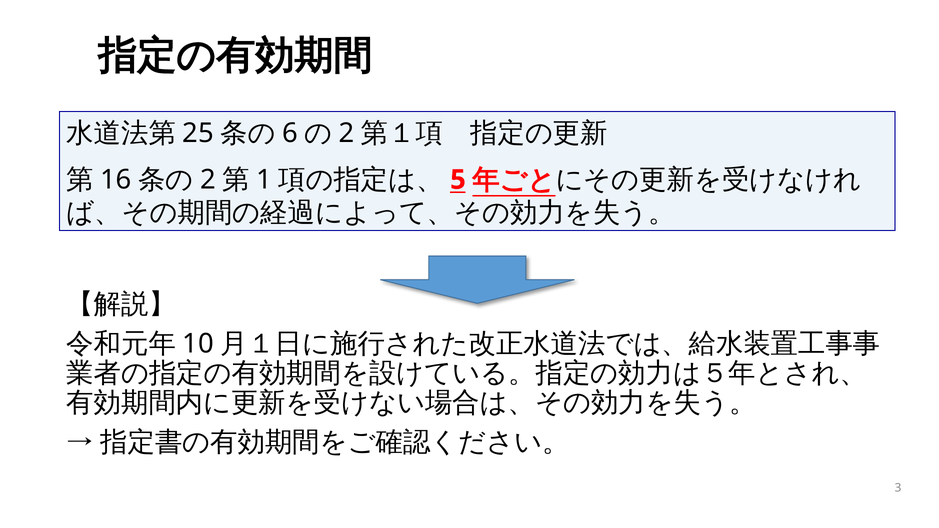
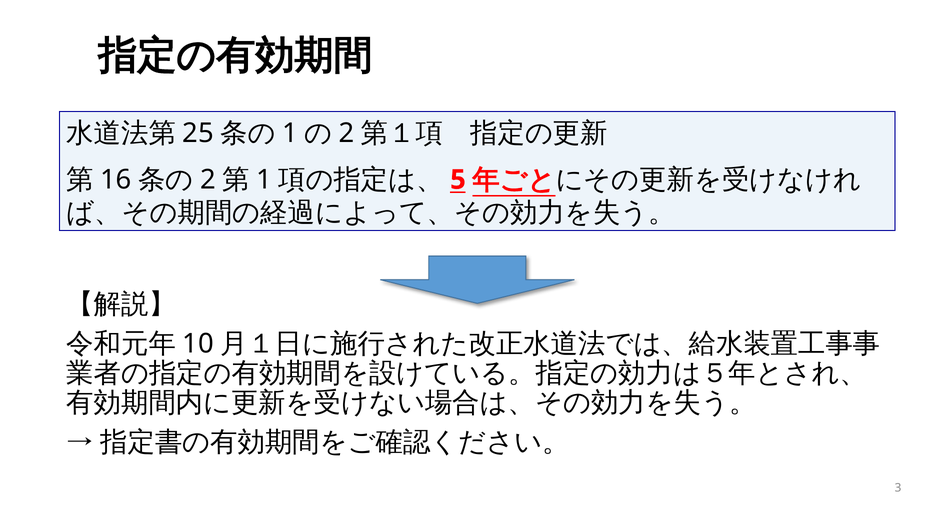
6: 6 -> 1 (290, 133)
